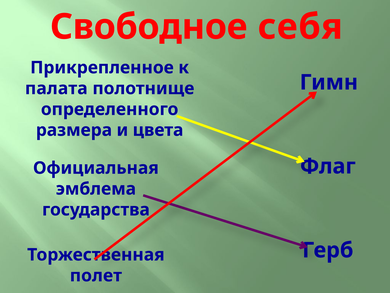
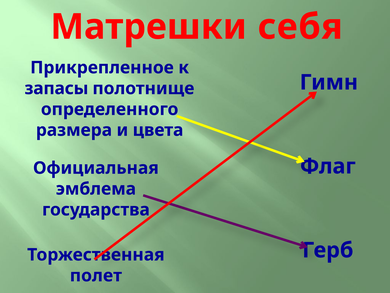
Свободное: Свободное -> Матрешки (149, 27)
палата: палата -> запасы (56, 88)
